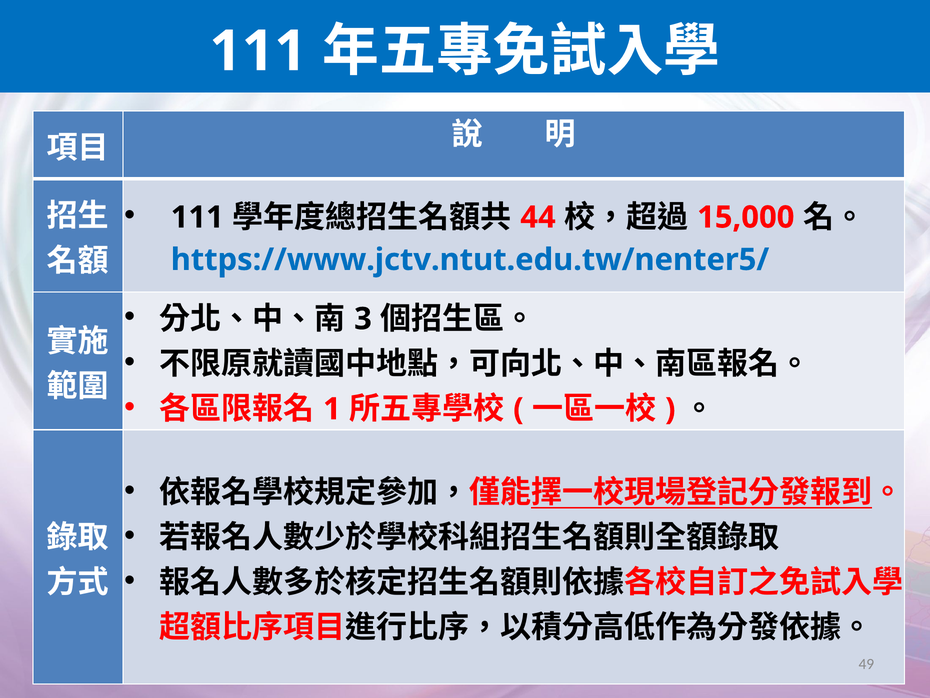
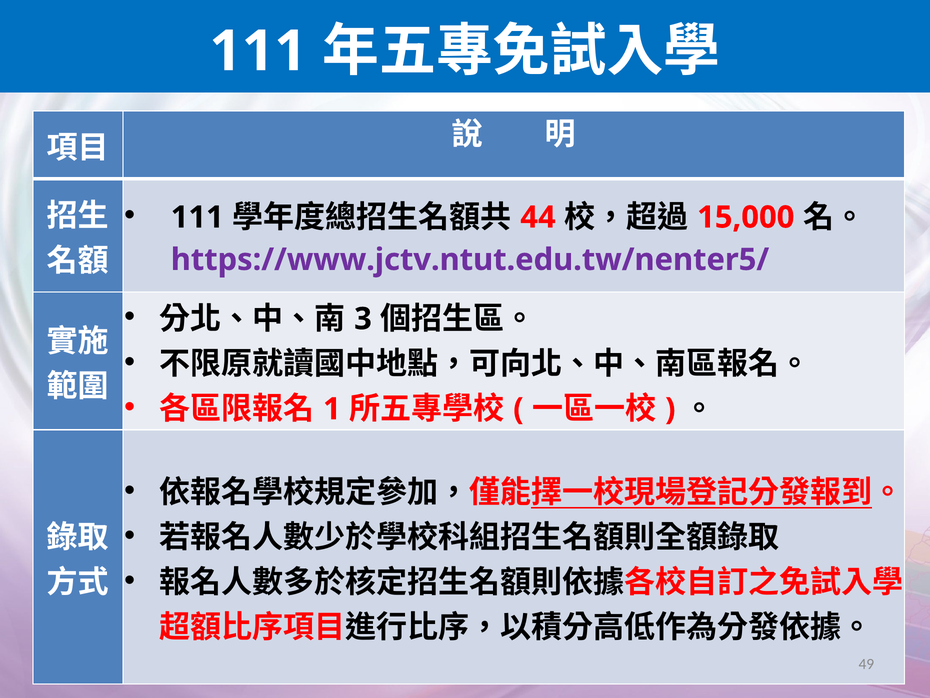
https://www.jctv.ntut.edu.tw/nenter5/ colour: blue -> purple (470, 260)
